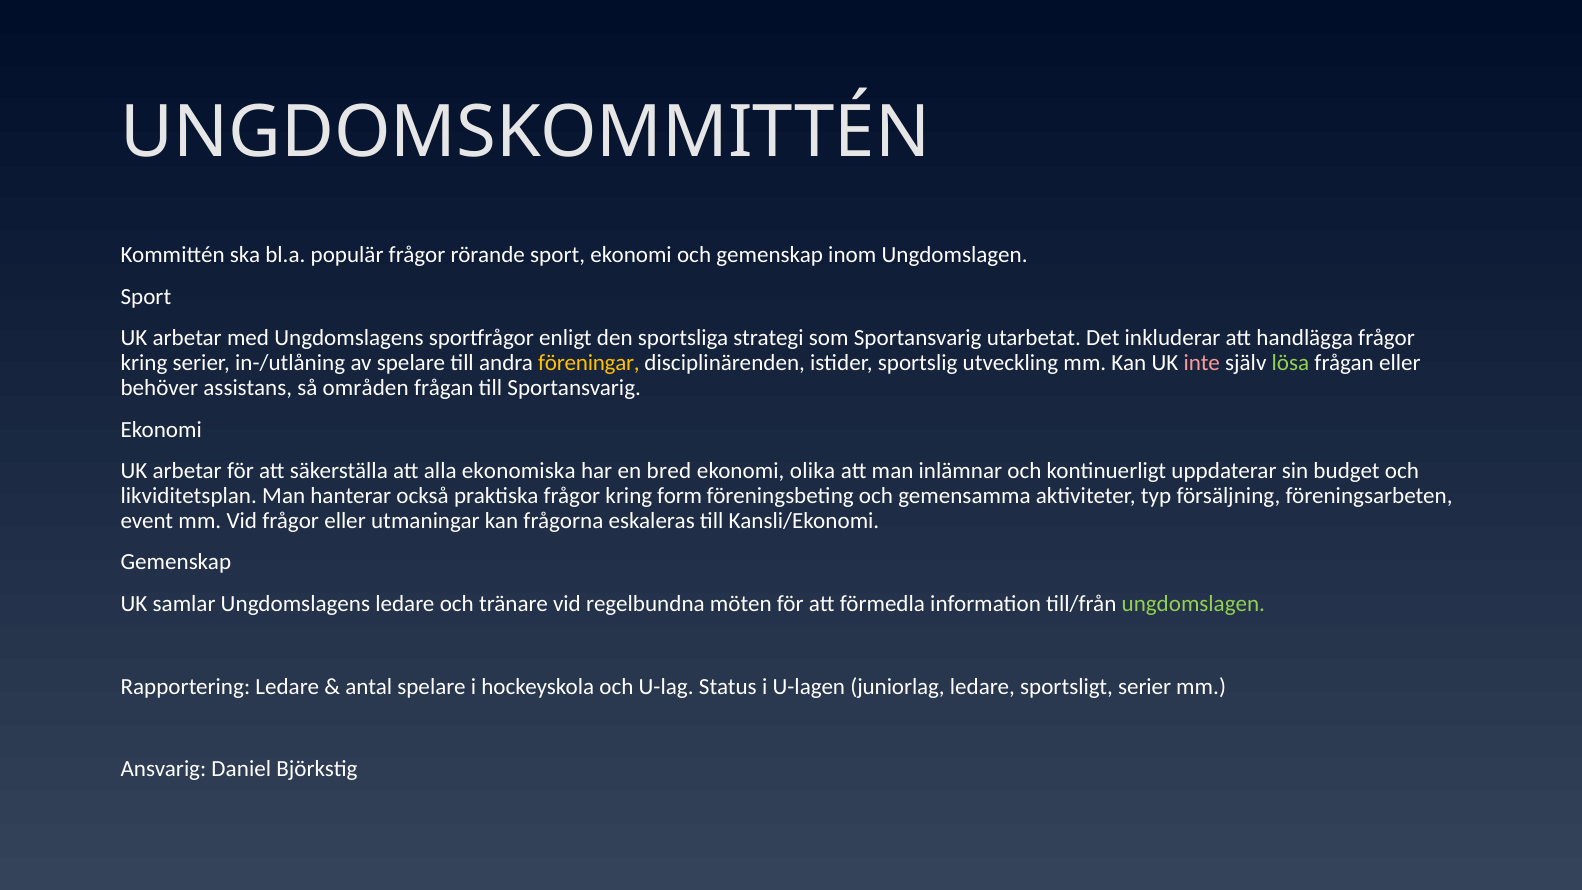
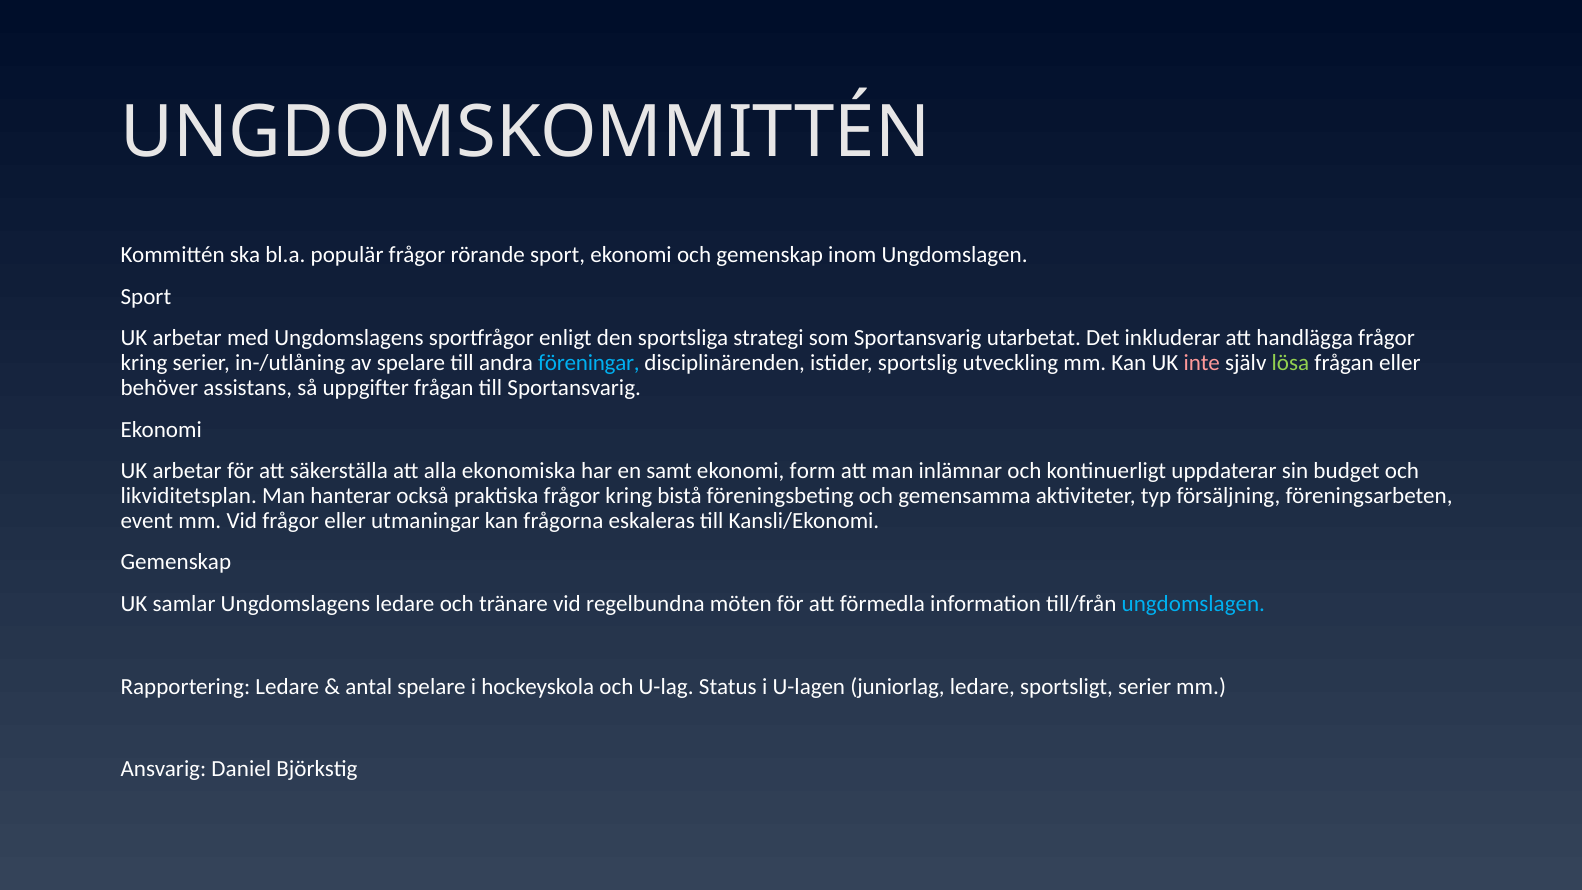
föreningar colour: yellow -> light blue (589, 363)
områden: områden -> uppgifter (366, 388)
bred: bred -> samt (669, 471)
olika: olika -> form (813, 471)
form: form -> bistå (680, 496)
ungdomslagen colour: light green -> light blue (1193, 604)
